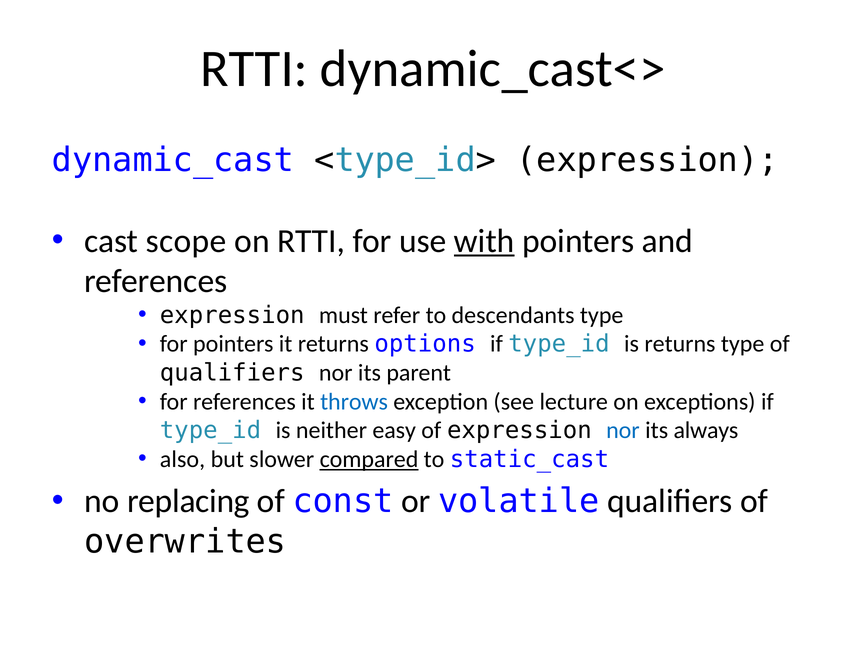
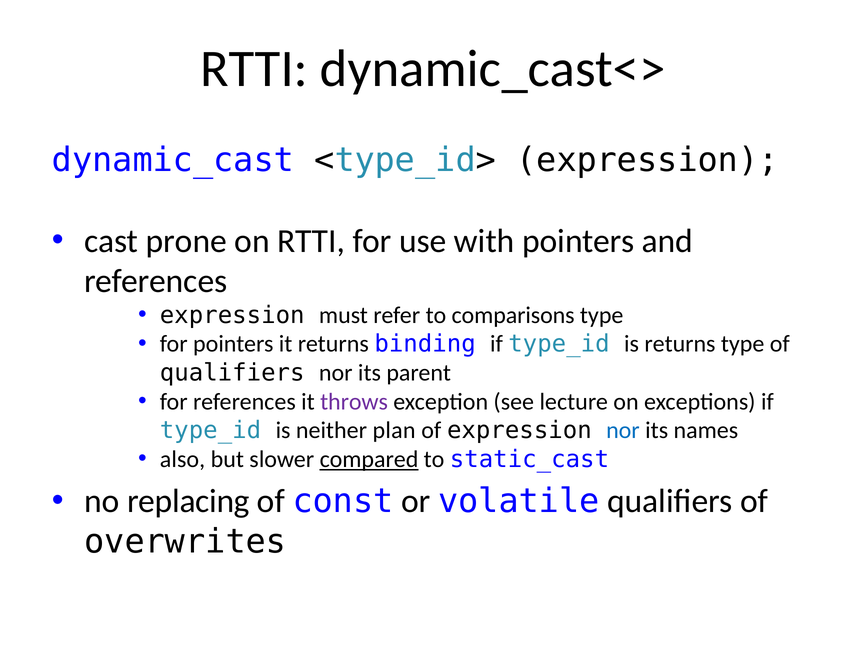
scope: scope -> prone (186, 241)
with underline: present -> none (484, 241)
descendants: descendants -> comparisons (513, 315)
options: options -> binding (425, 344)
throws colour: blue -> purple (354, 402)
easy: easy -> plan (394, 430)
always: always -> names (706, 430)
